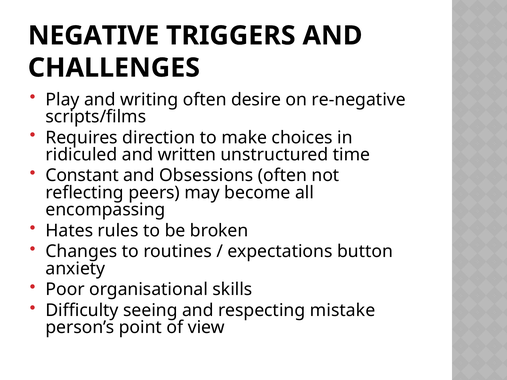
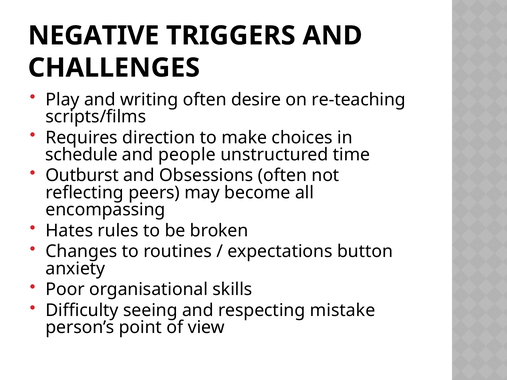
re-negative: re-negative -> re-teaching (359, 100)
ridiculed: ridiculed -> schedule (82, 155)
written: written -> people (187, 155)
Constant: Constant -> Outburst (82, 176)
